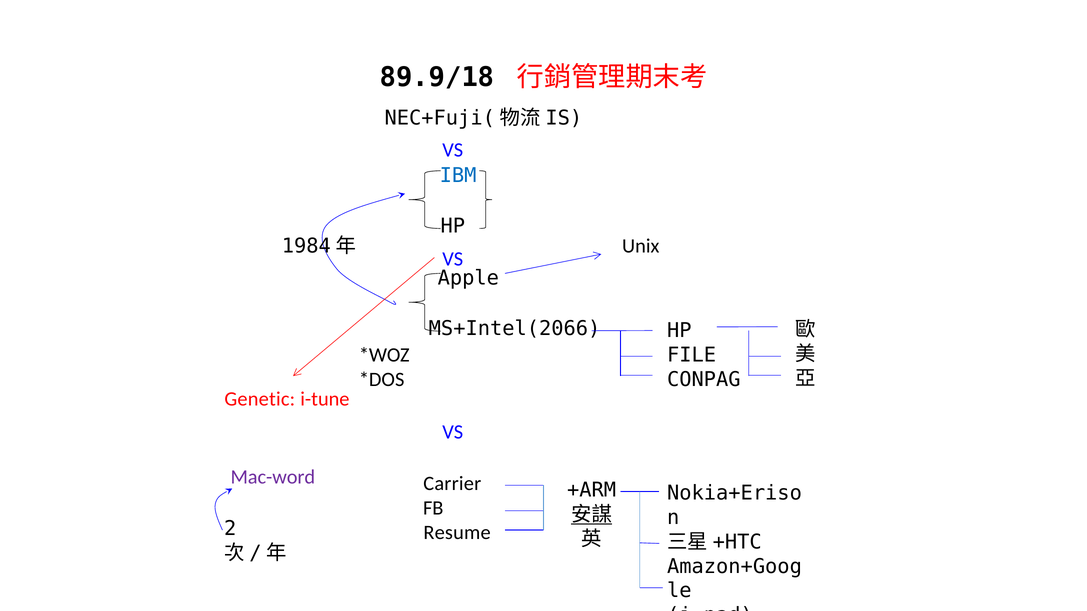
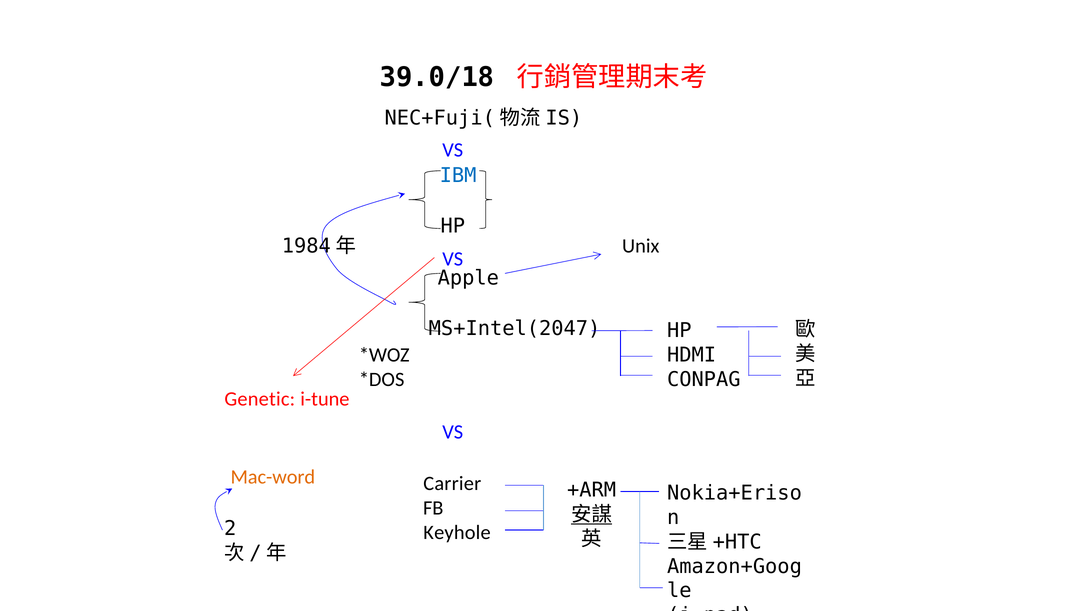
89.9/18: 89.9/18 -> 39.0/18 (437, 78)
MS+Intel(2066: MS+Intel(2066 -> MS+Intel(2047 (515, 329)
FILE: FILE -> HDMI (692, 355)
Mac-word colour: purple -> orange (273, 477)
Resume: Resume -> Keyhole (457, 533)
